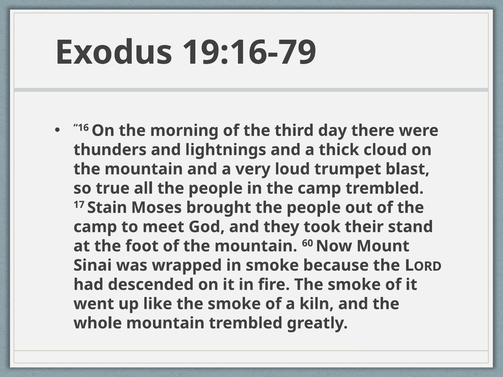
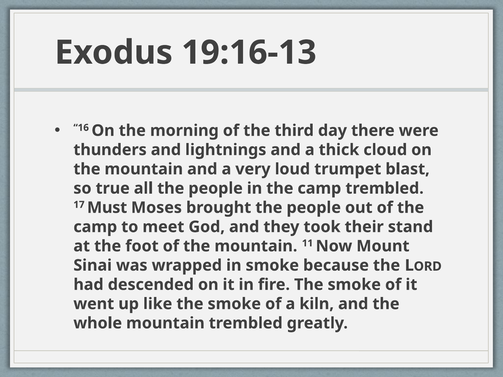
19:16-79: 19:16-79 -> 19:16-13 (249, 53)
Stain: Stain -> Must (107, 208)
60: 60 -> 11 (308, 243)
